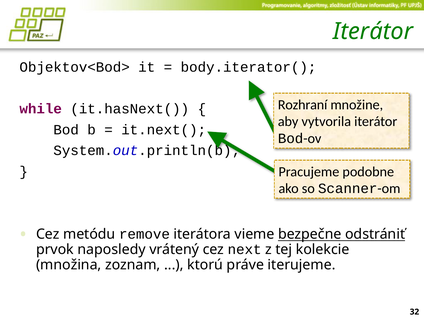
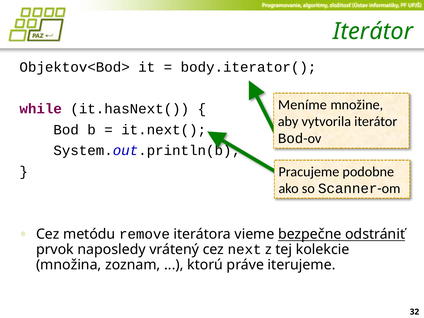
Rozhraní: Rozhraní -> Meníme (302, 105)
